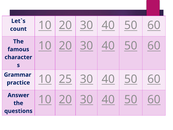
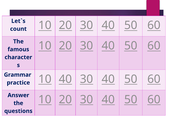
10 25: 25 -> 40 (65, 79)
